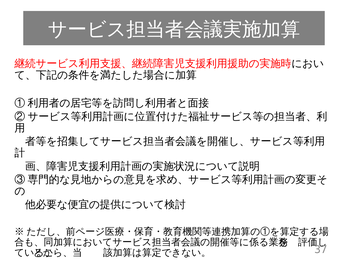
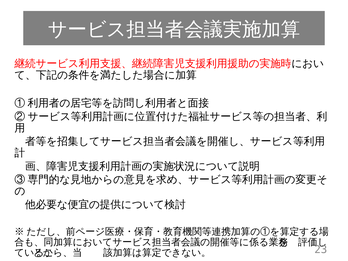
37: 37 -> 23 (321, 250)
